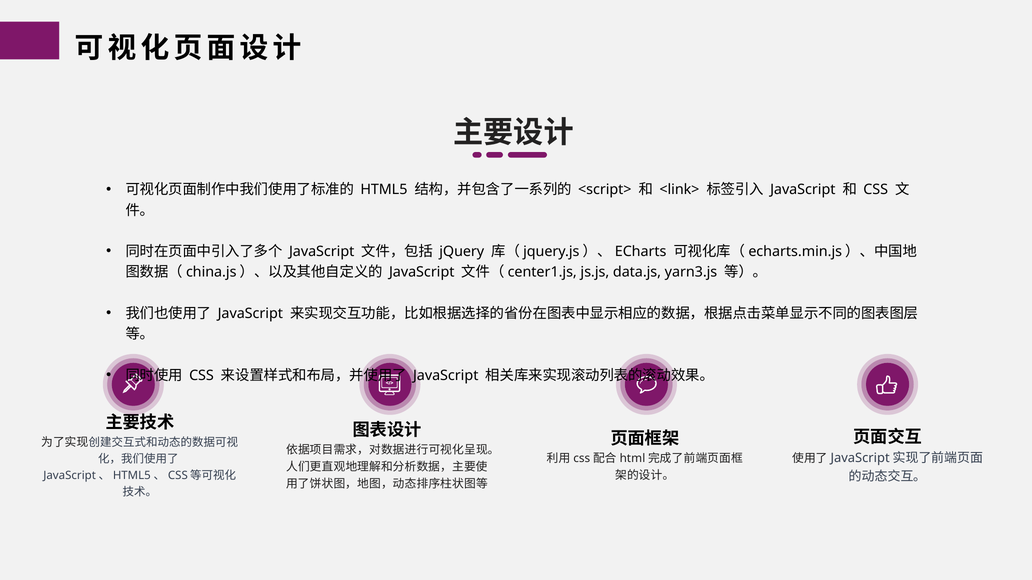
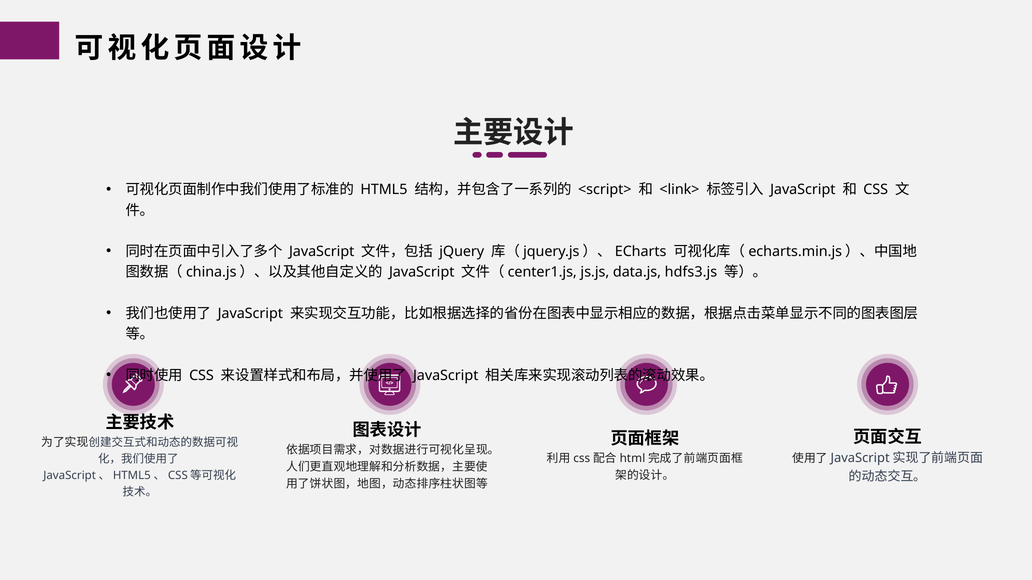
yarn3.js: yarn3.js -> hdfs3.js (691, 272)
